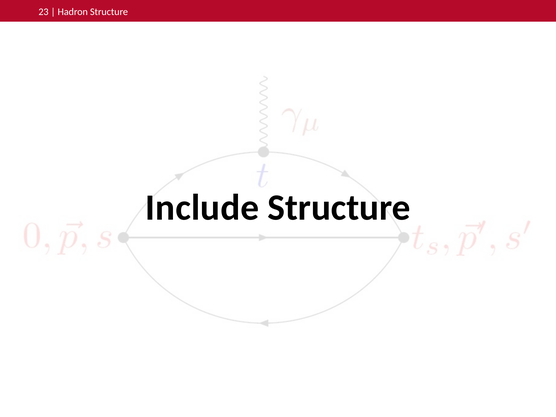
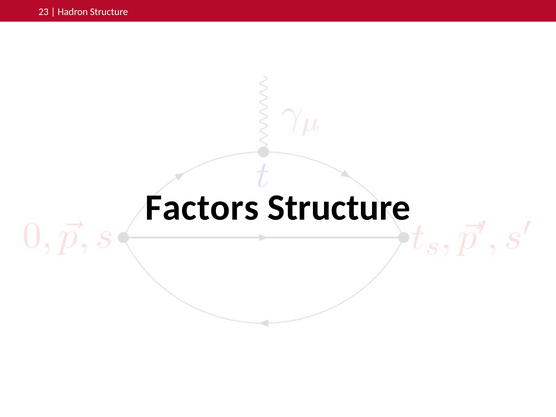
Include: Include -> Factors (202, 207)
